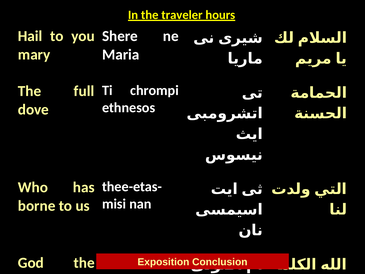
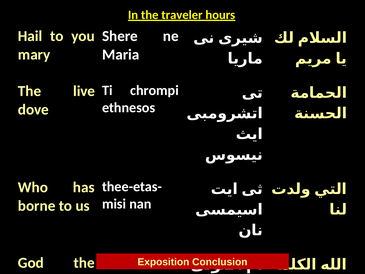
full: full -> live (84, 91)
